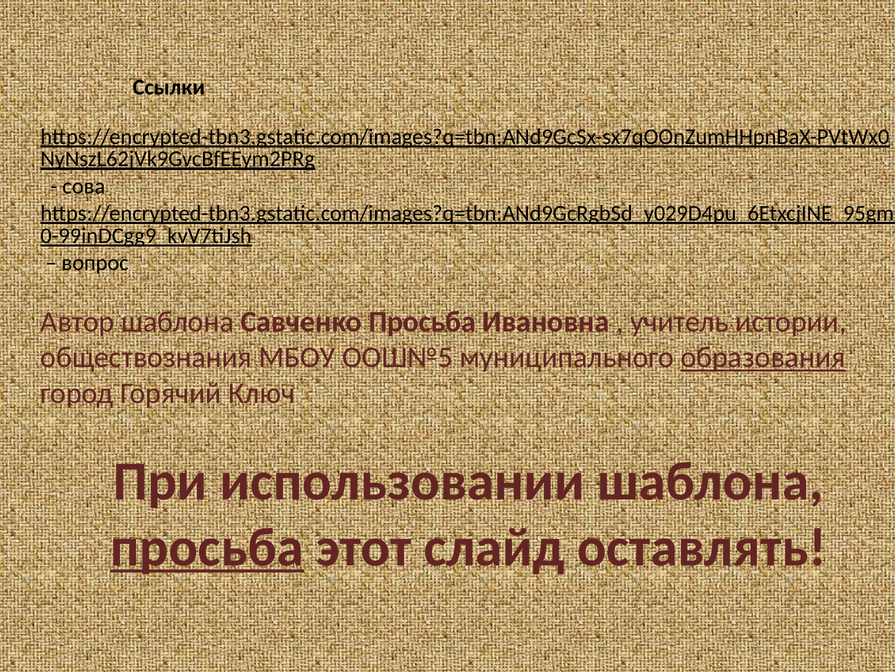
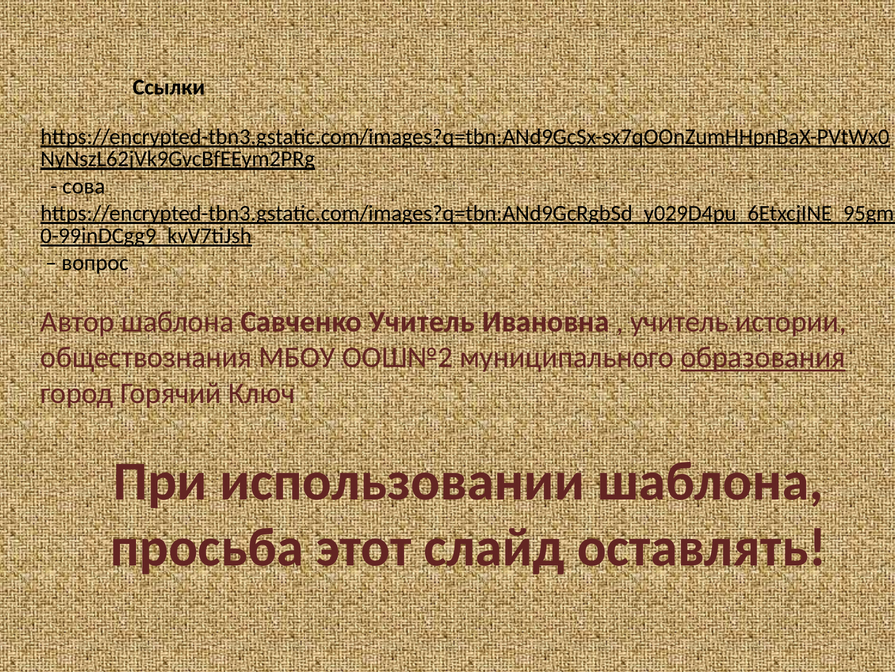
Савченко Просьба: Просьба -> Учитель (422, 321)
ООШ№5: ООШ№5 -> ООШ№2 (398, 357)
просьба underline: present -> none (207, 547)
